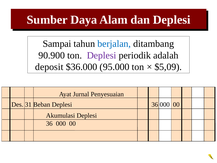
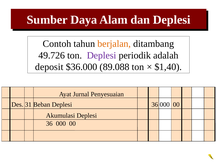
Sampai: Sampai -> Contoh (57, 44)
berjalan colour: blue -> orange (114, 44)
90.900: 90.900 -> 49.726 (52, 55)
95.000: 95.000 -> 89.088 (115, 67)
$5,09: $5,09 -> $1,40 (168, 67)
